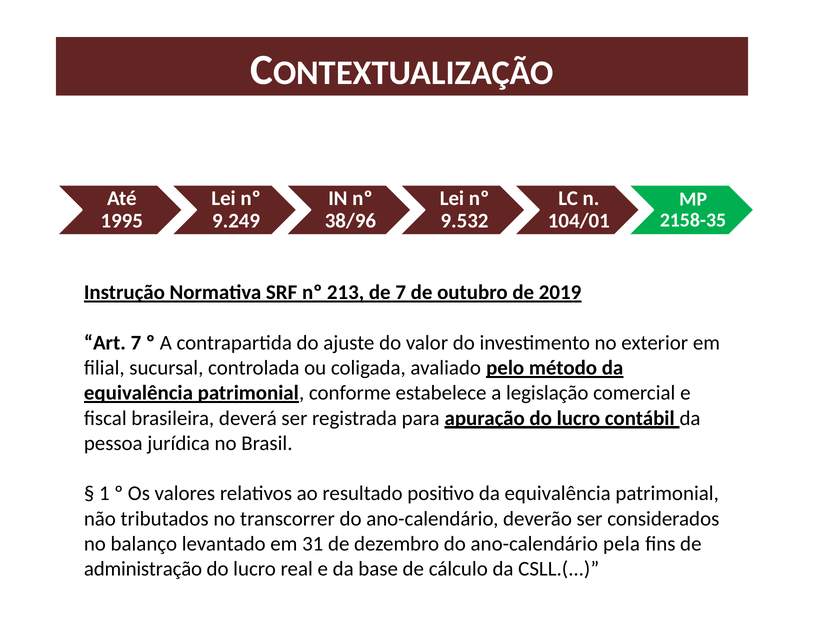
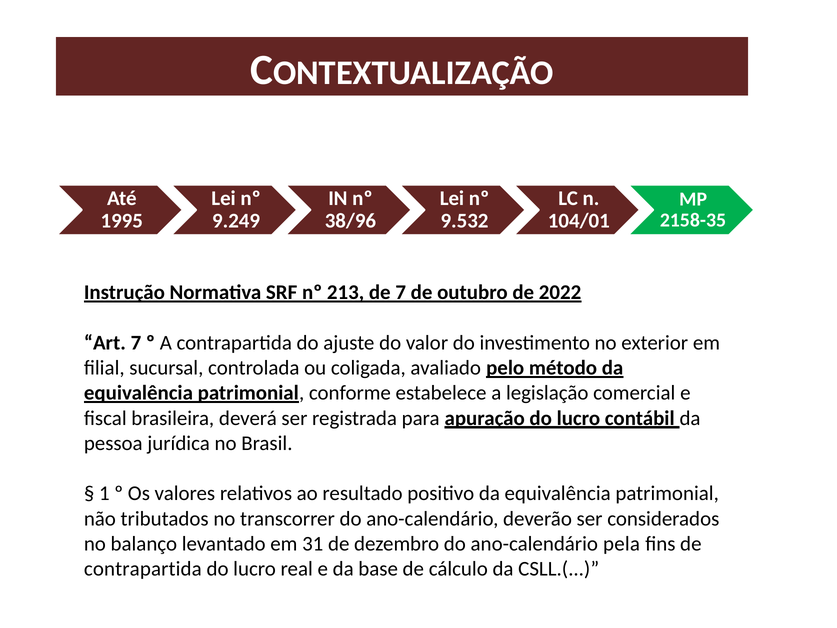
2019: 2019 -> 2022 (560, 292)
administração: administração -> contrapartida (143, 569)
